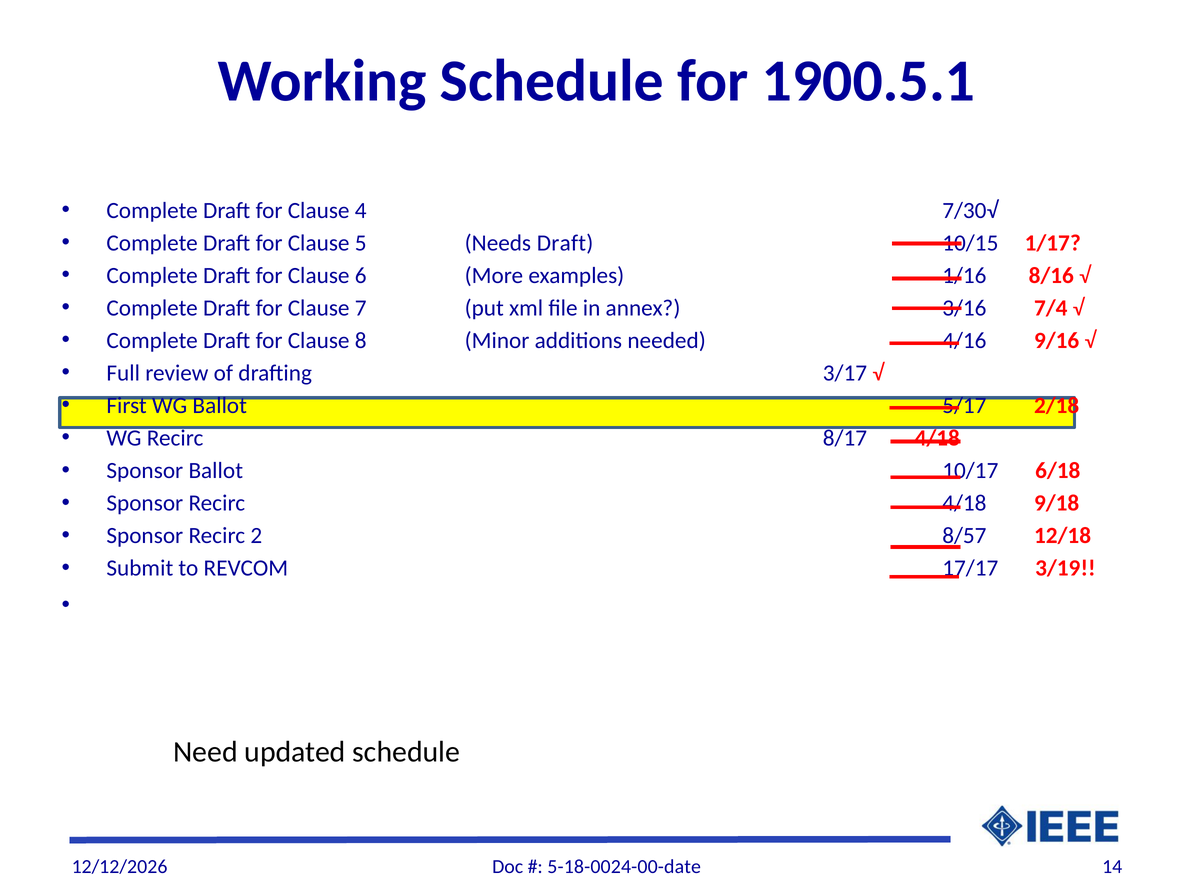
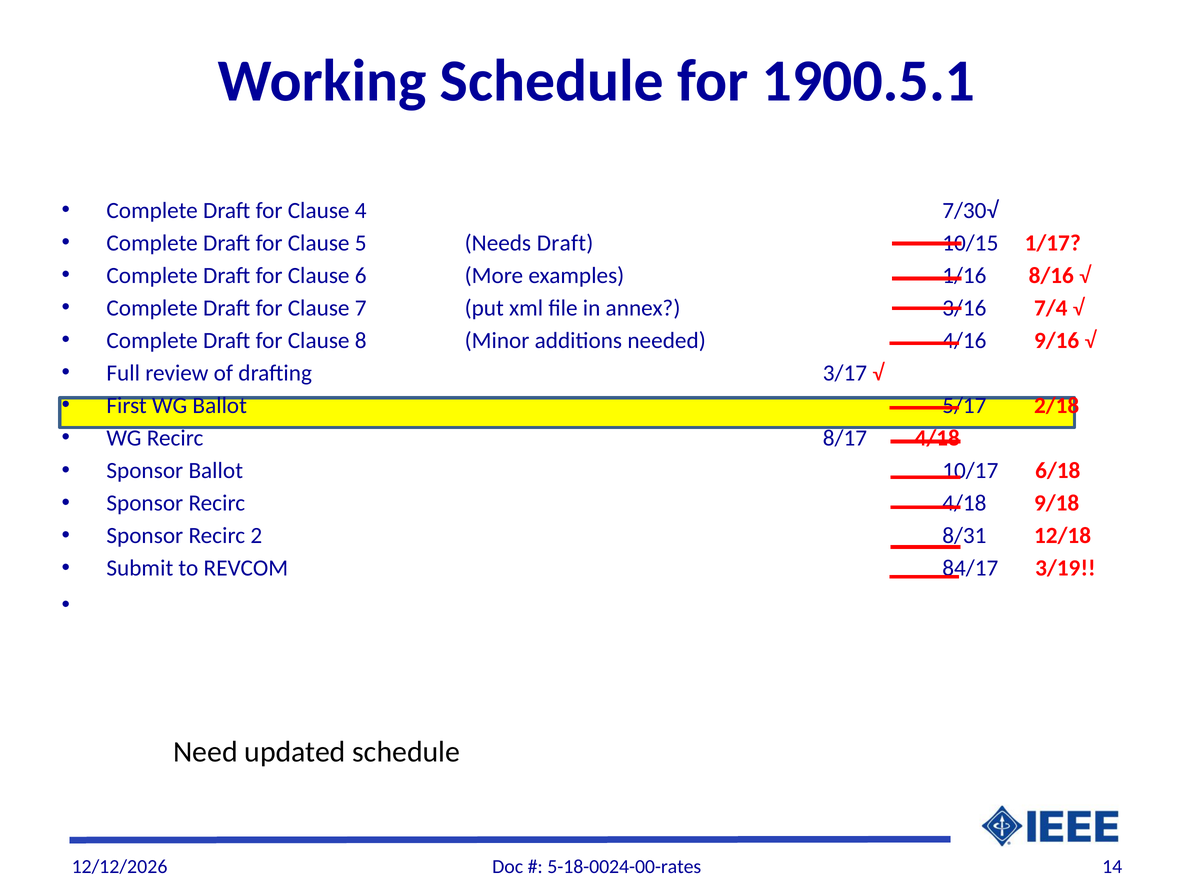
8/57: 8/57 -> 8/31 (964, 536)
17/17: 17/17 -> 84/17 (970, 568)
5-18-0024-00-date: 5-18-0024-00-date -> 5-18-0024-00-rates (624, 867)
